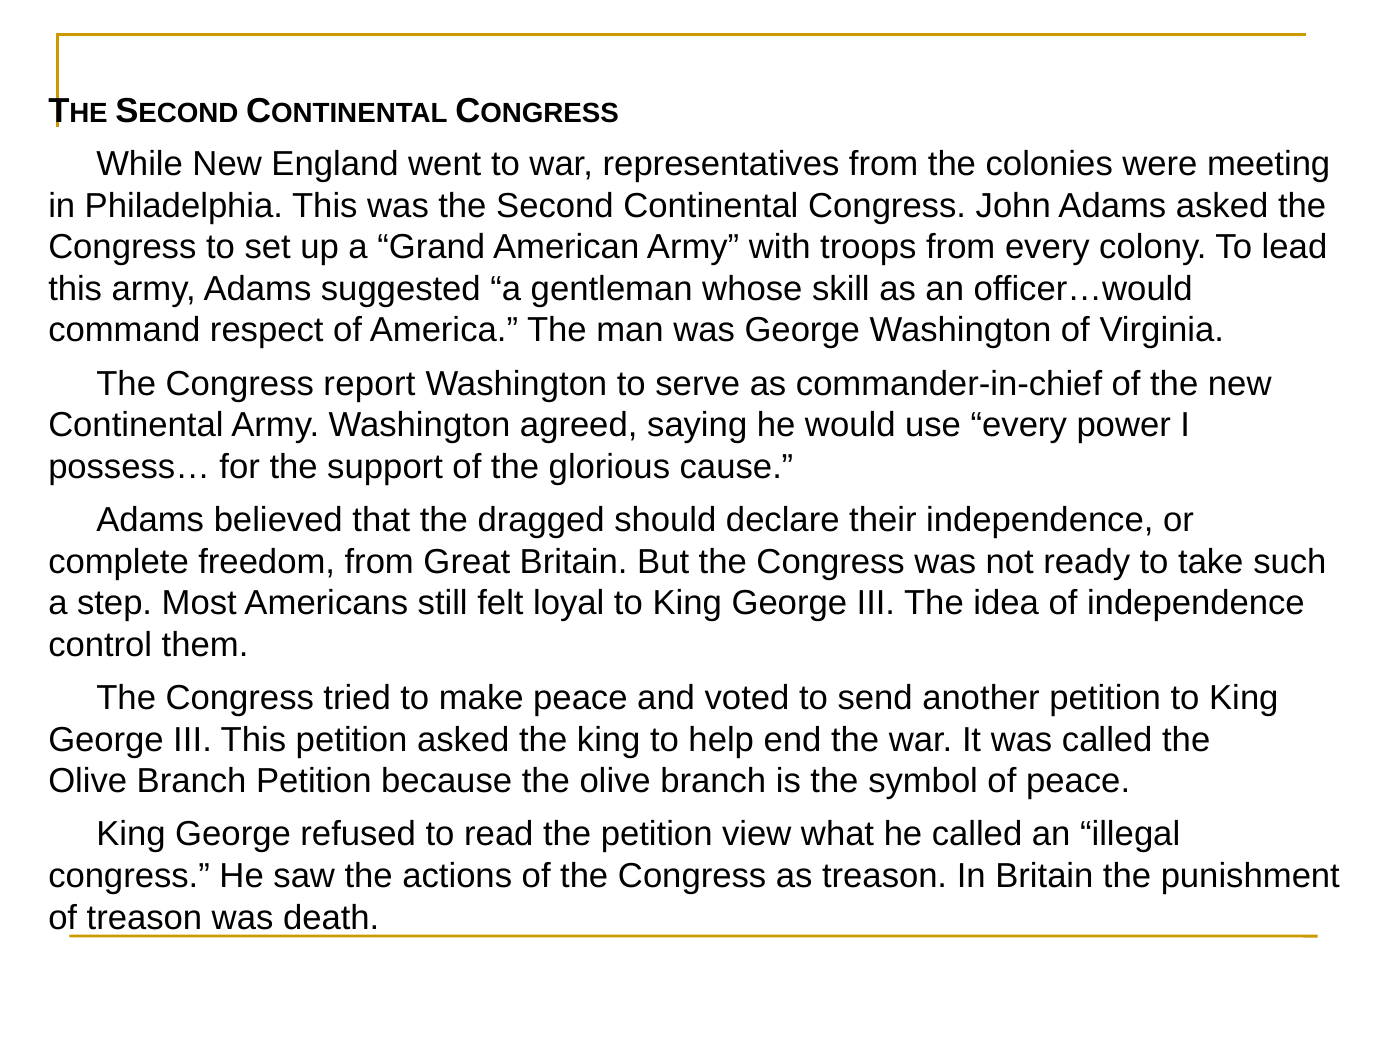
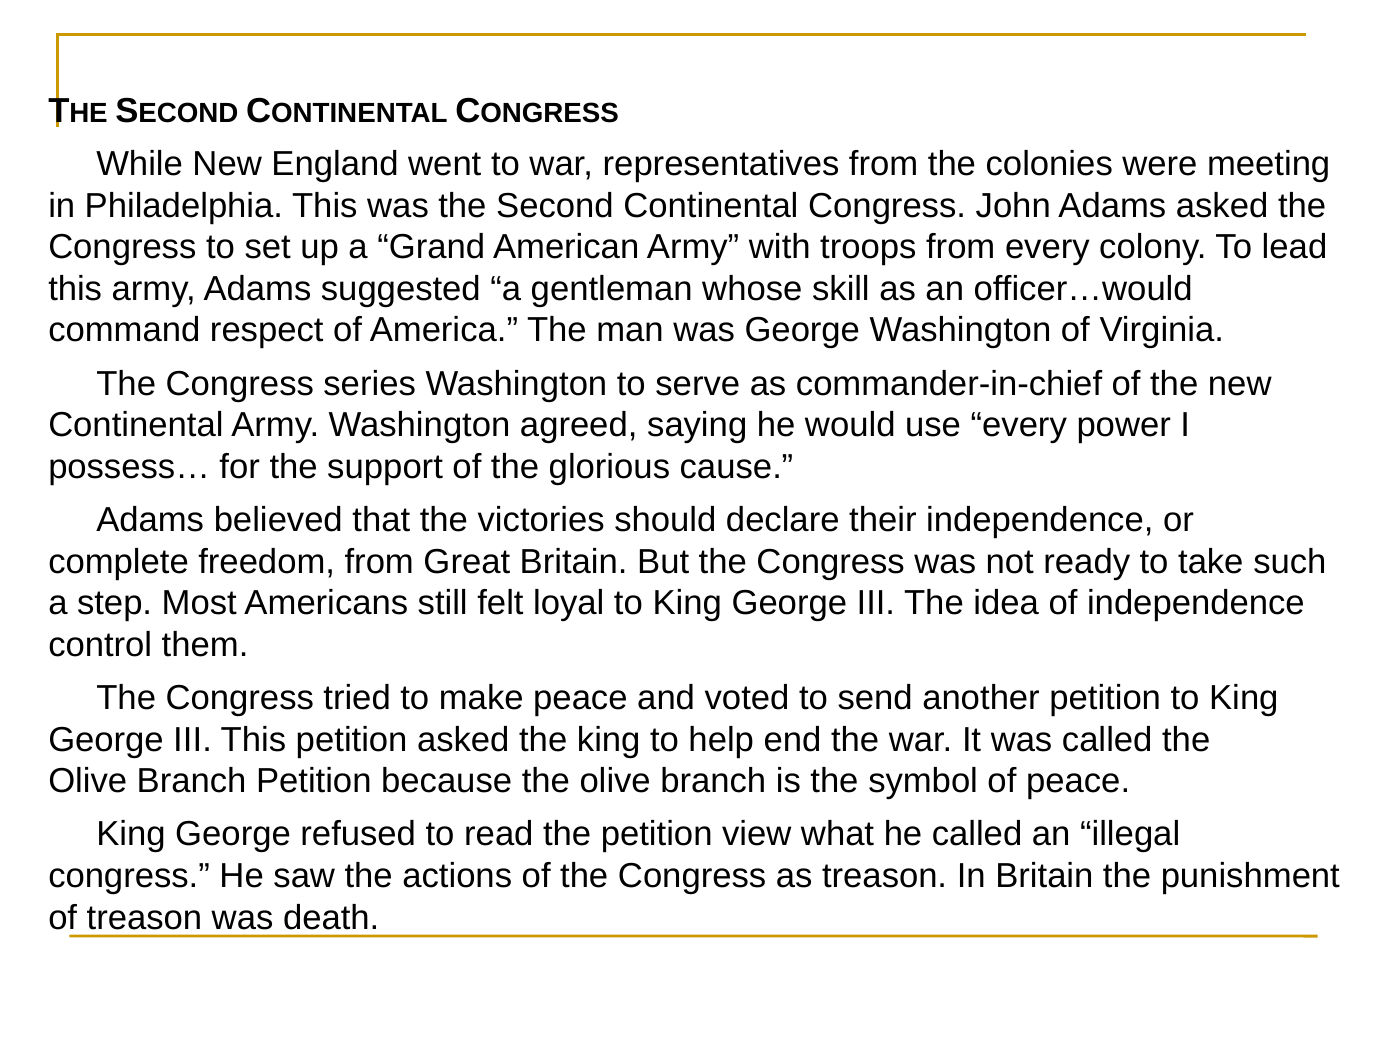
report: report -> series (370, 384)
dragged: dragged -> victories (541, 520)
